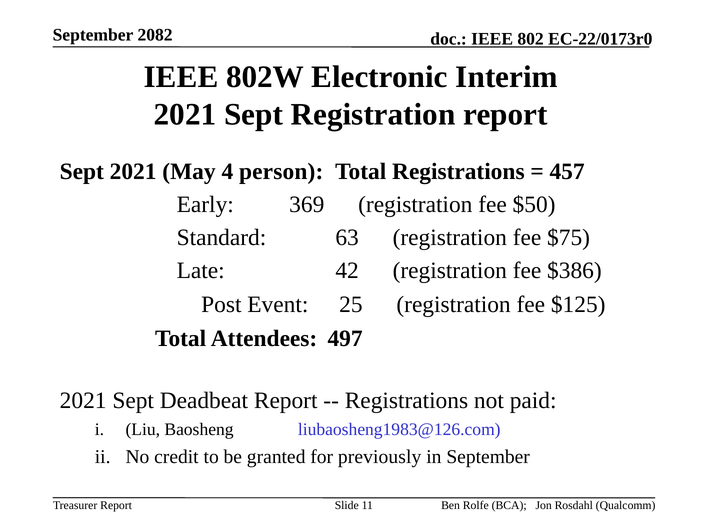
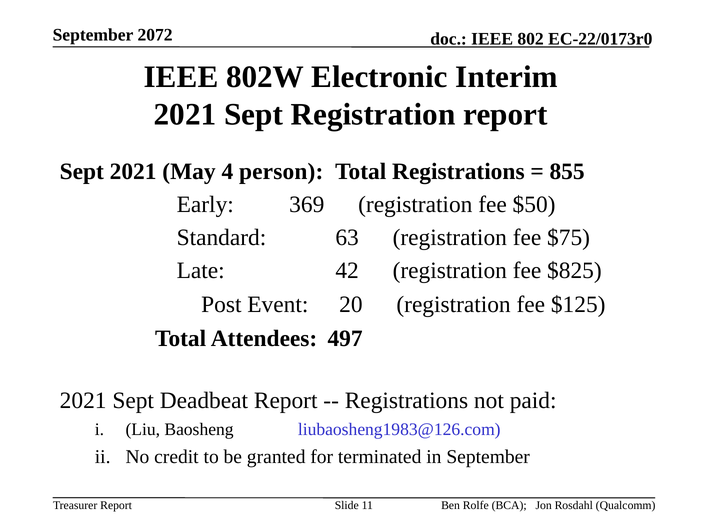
2082: 2082 -> 2072 (155, 35)
457: 457 -> 855 (567, 171)
$386: $386 -> $825 (574, 270)
25: 25 -> 20 (351, 304)
previously: previously -> terminated (380, 456)
